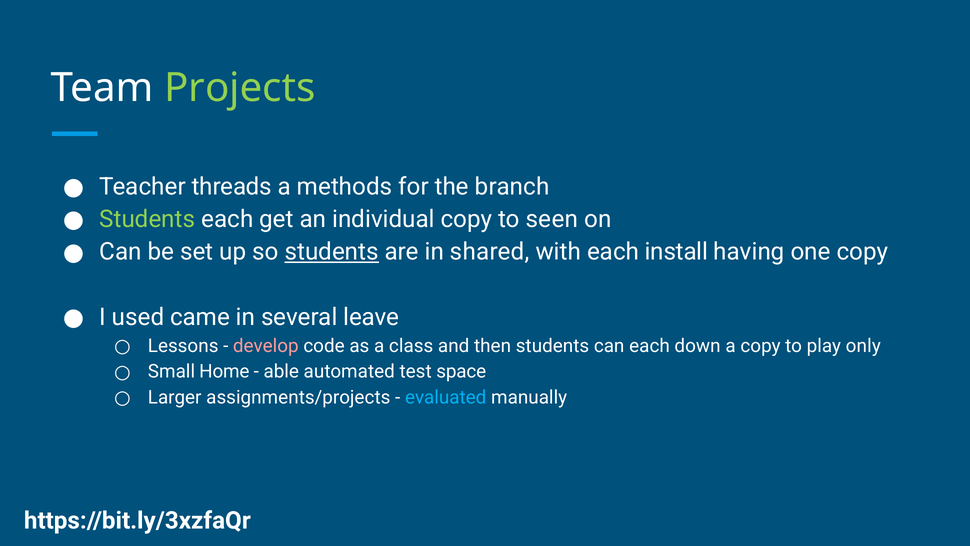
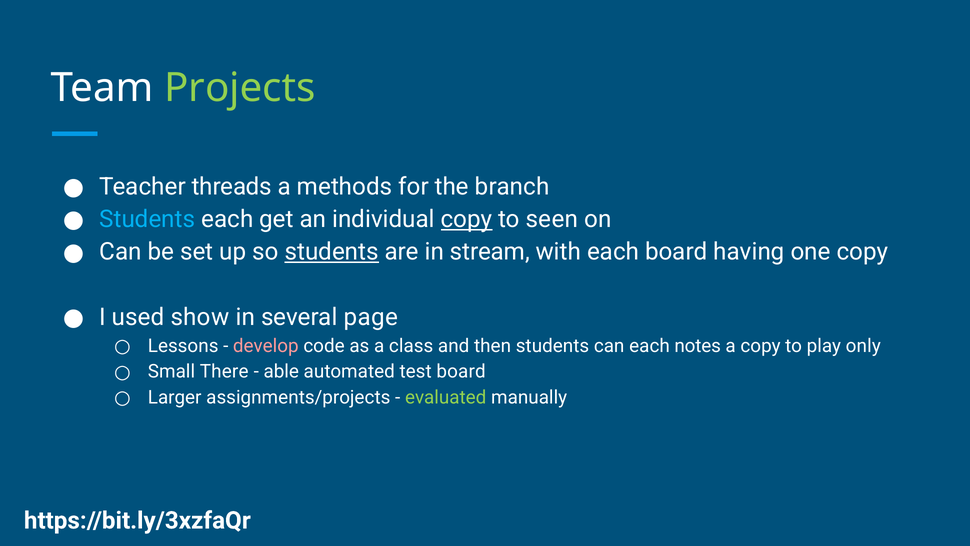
Students colour: light green -> light blue (147, 219)
copy underline: none -> present (467, 219)
shared: shared -> stream (490, 252)
each install: install -> board (676, 252)
came: came -> show (200, 317)
leave: leave -> page (371, 317)
down: down -> notes (698, 346)
Home: Home -> There (224, 372)
test space: space -> board (461, 372)
evaluated colour: light blue -> light green (446, 397)
